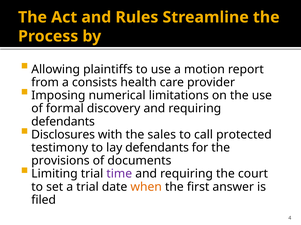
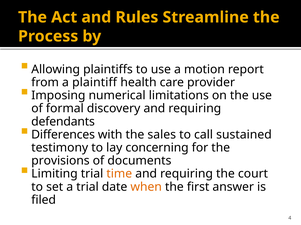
consists: consists -> plaintiff (95, 83)
Disclosures: Disclosures -> Differences (63, 135)
protected: protected -> sustained (244, 135)
lay defendants: defendants -> concerning (157, 148)
time colour: purple -> orange (119, 174)
